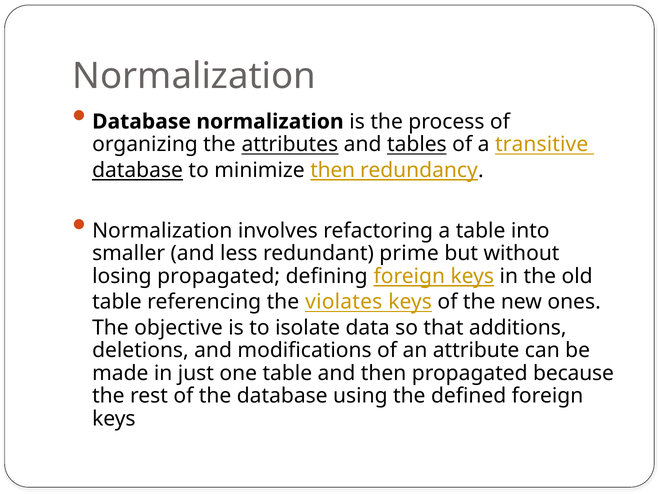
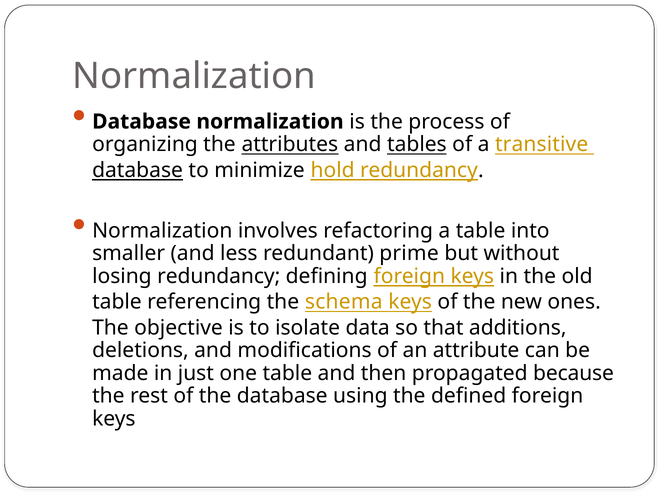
minimize then: then -> hold (333, 170)
losing propagated: propagated -> redundancy (219, 276)
violates: violates -> schema (344, 302)
